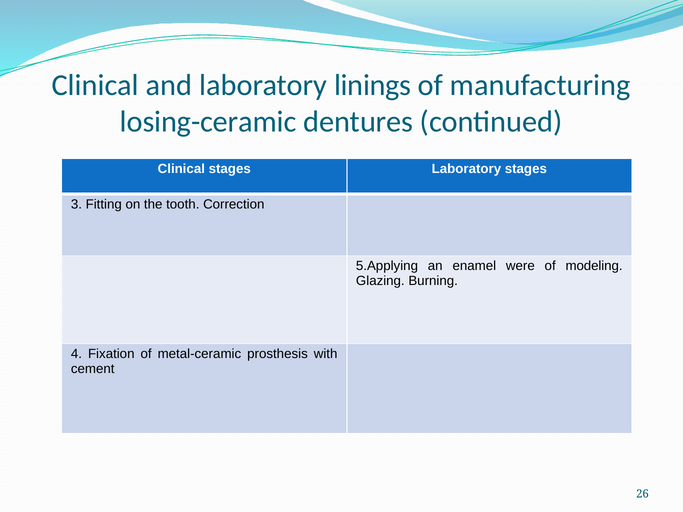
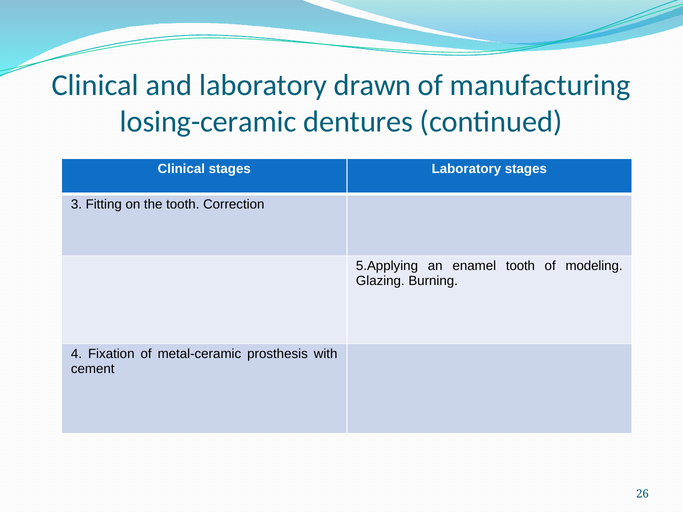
linings: linings -> drawn (373, 85)
enamel were: were -> tooth (520, 266)
